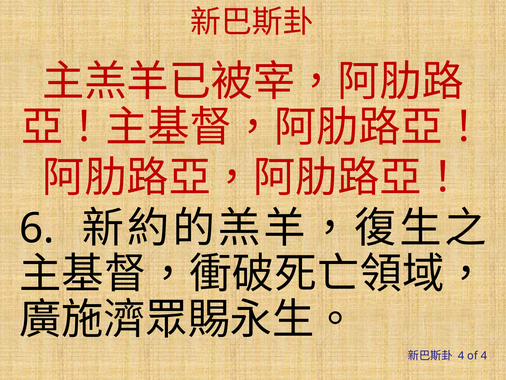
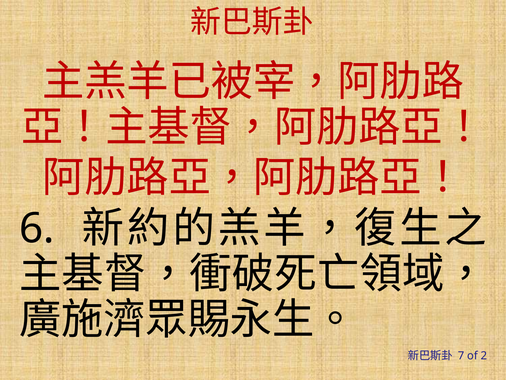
4: 4 -> 7 (461, 355)
of 4: 4 -> 2 (484, 355)
